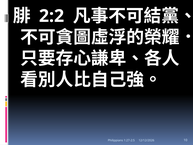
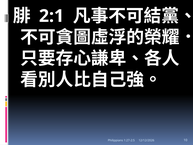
2:2: 2:2 -> 2:1 (52, 16)
